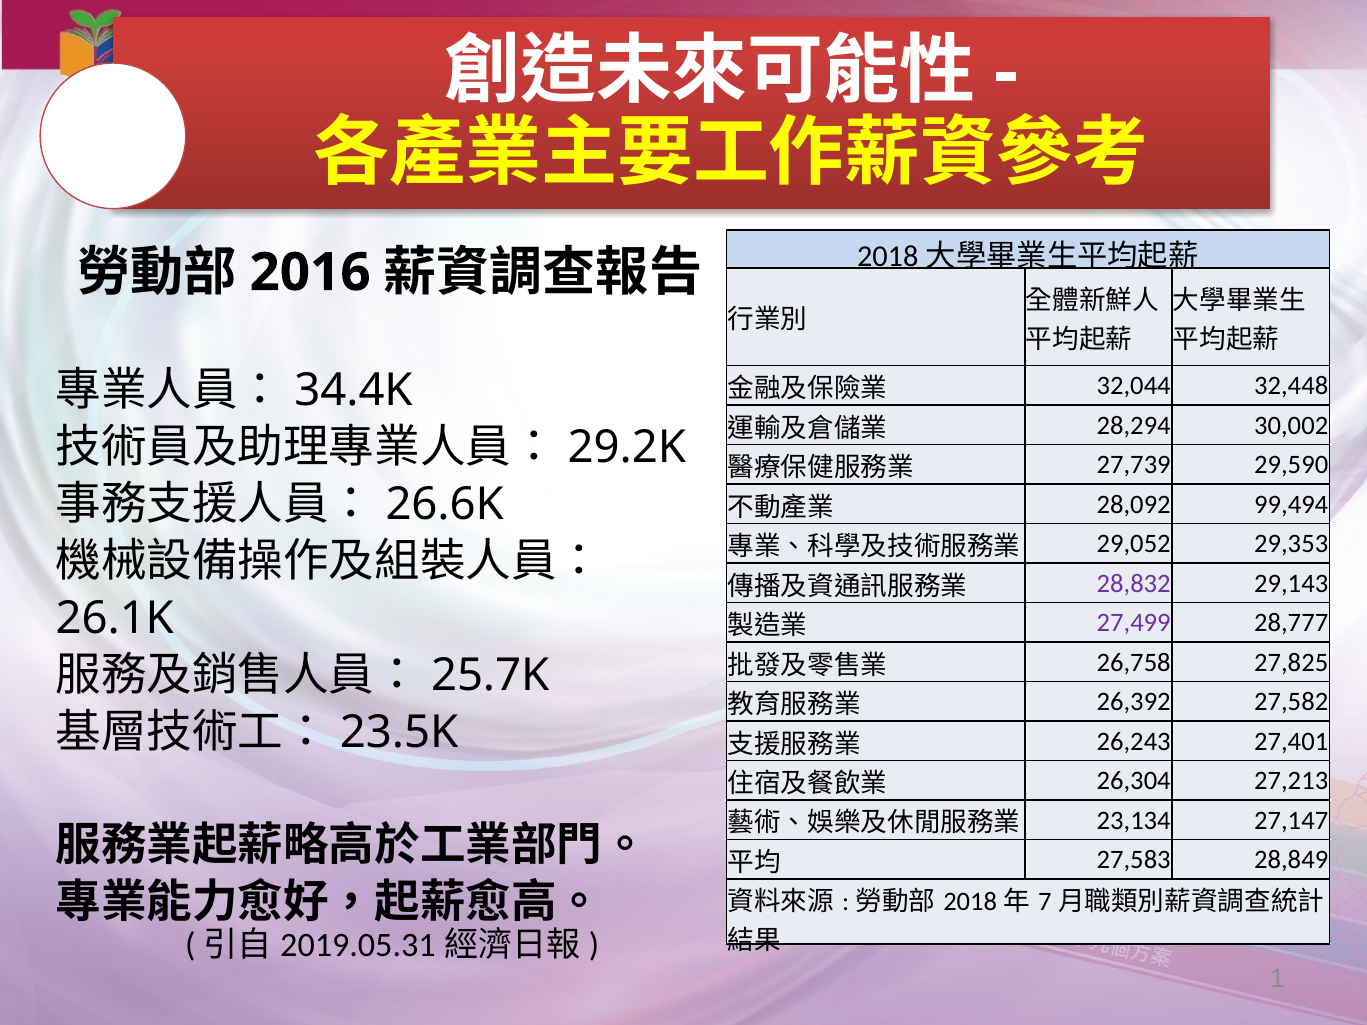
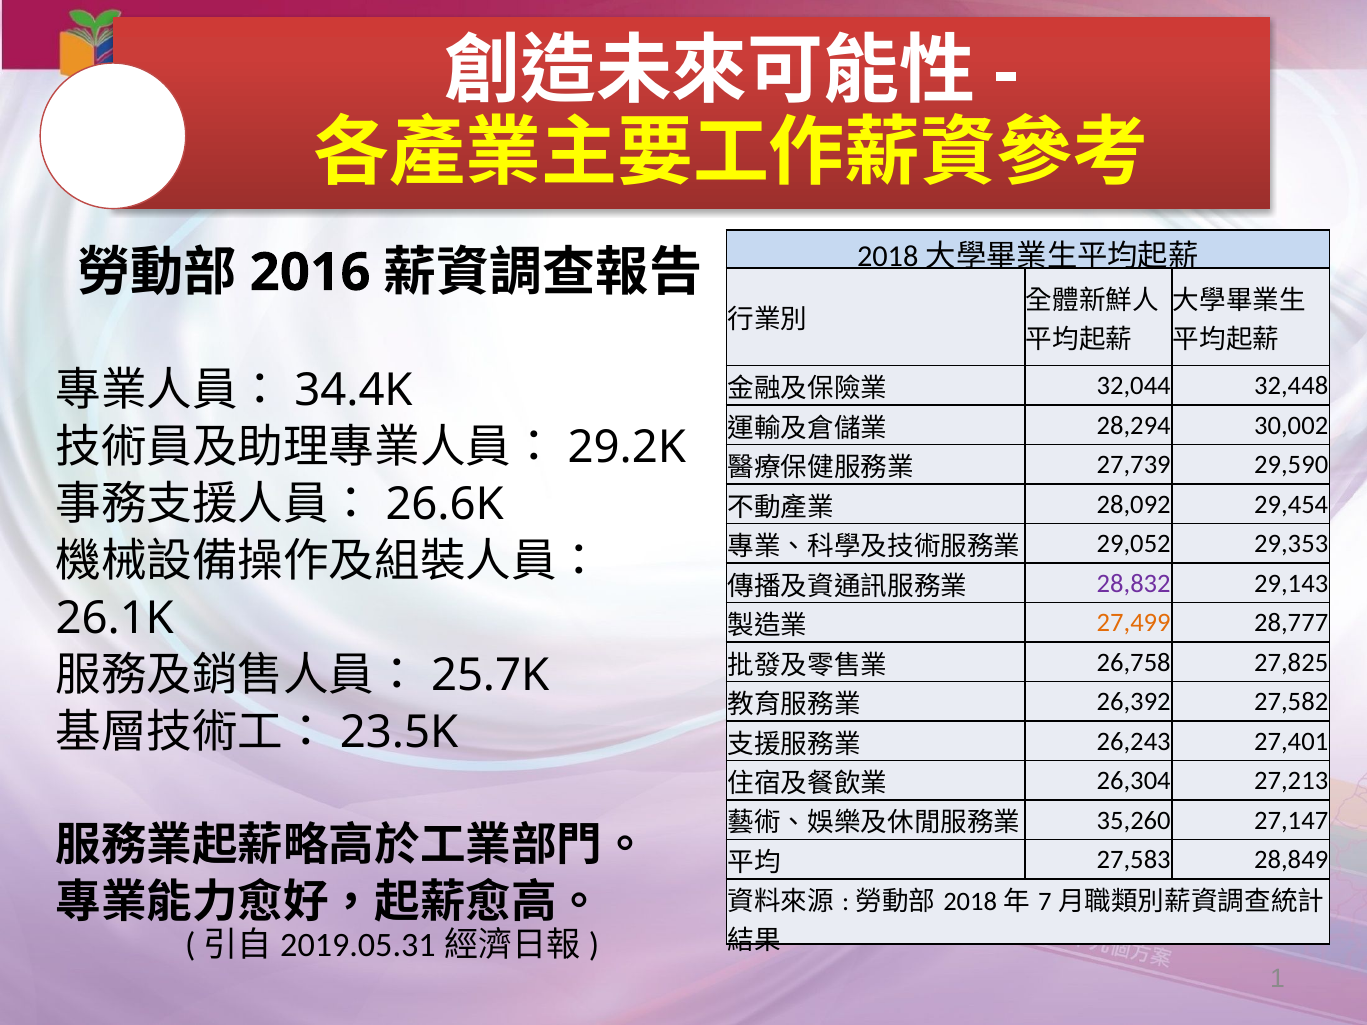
99,494: 99,494 -> 29,454 (1291, 505)
27,499 colour: purple -> orange (1134, 623)
23,134: 23,134 -> 35,260 (1134, 821)
